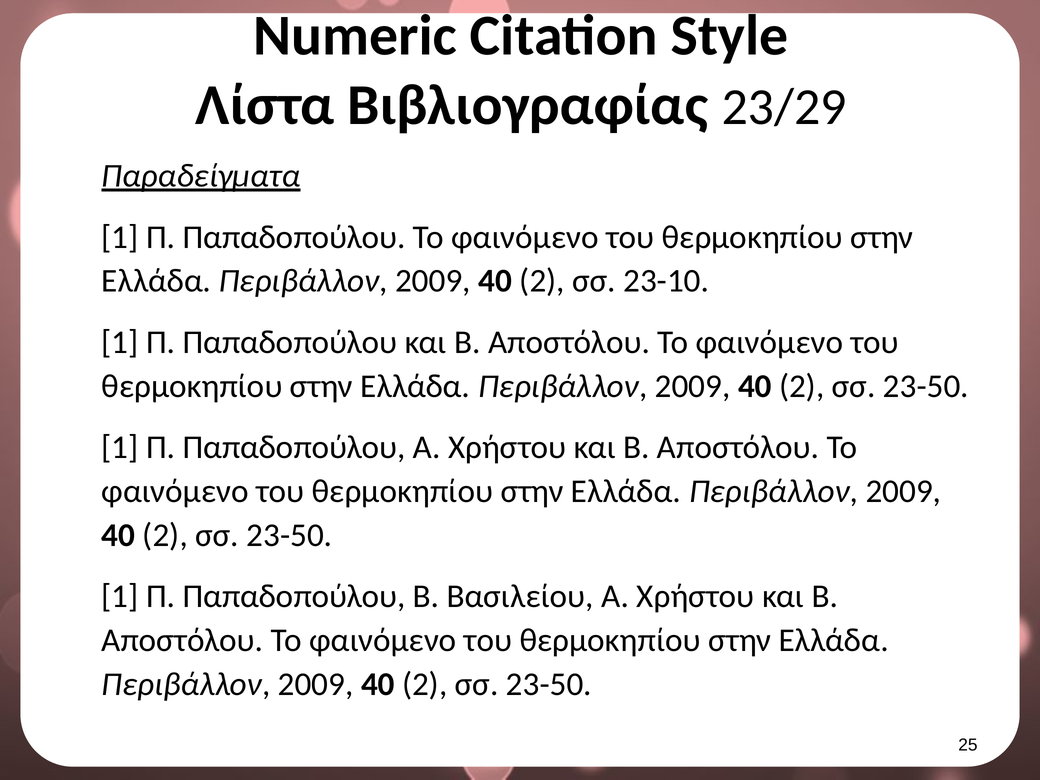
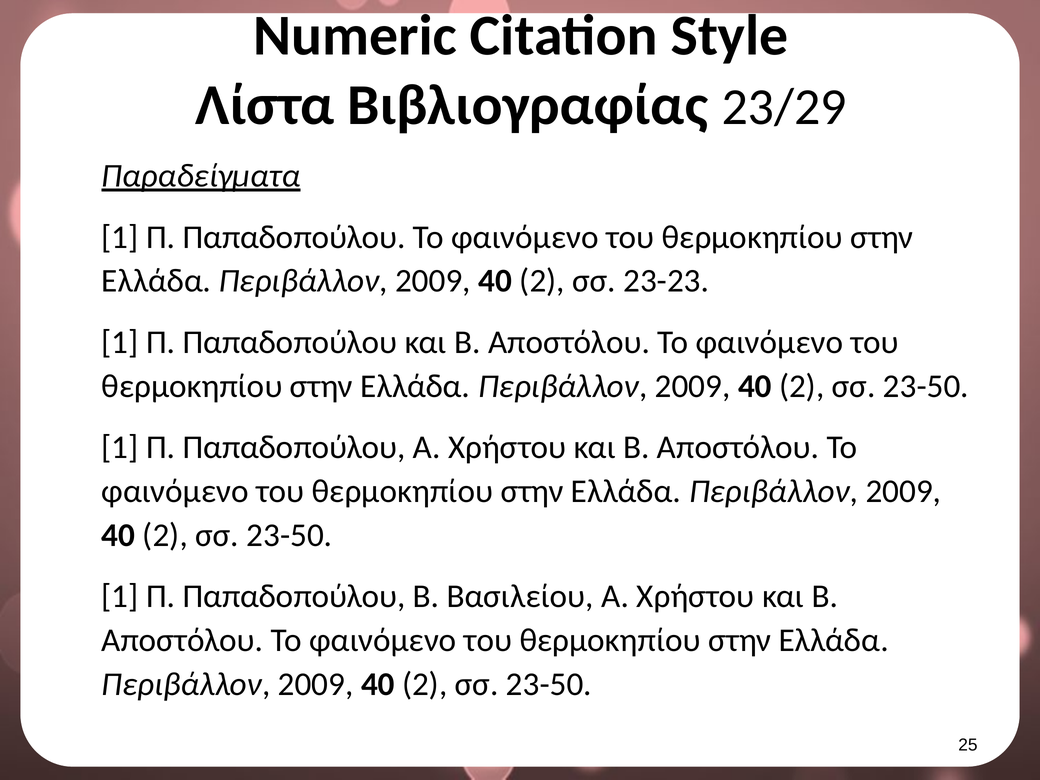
23-10: 23-10 -> 23-23 (666, 281)
